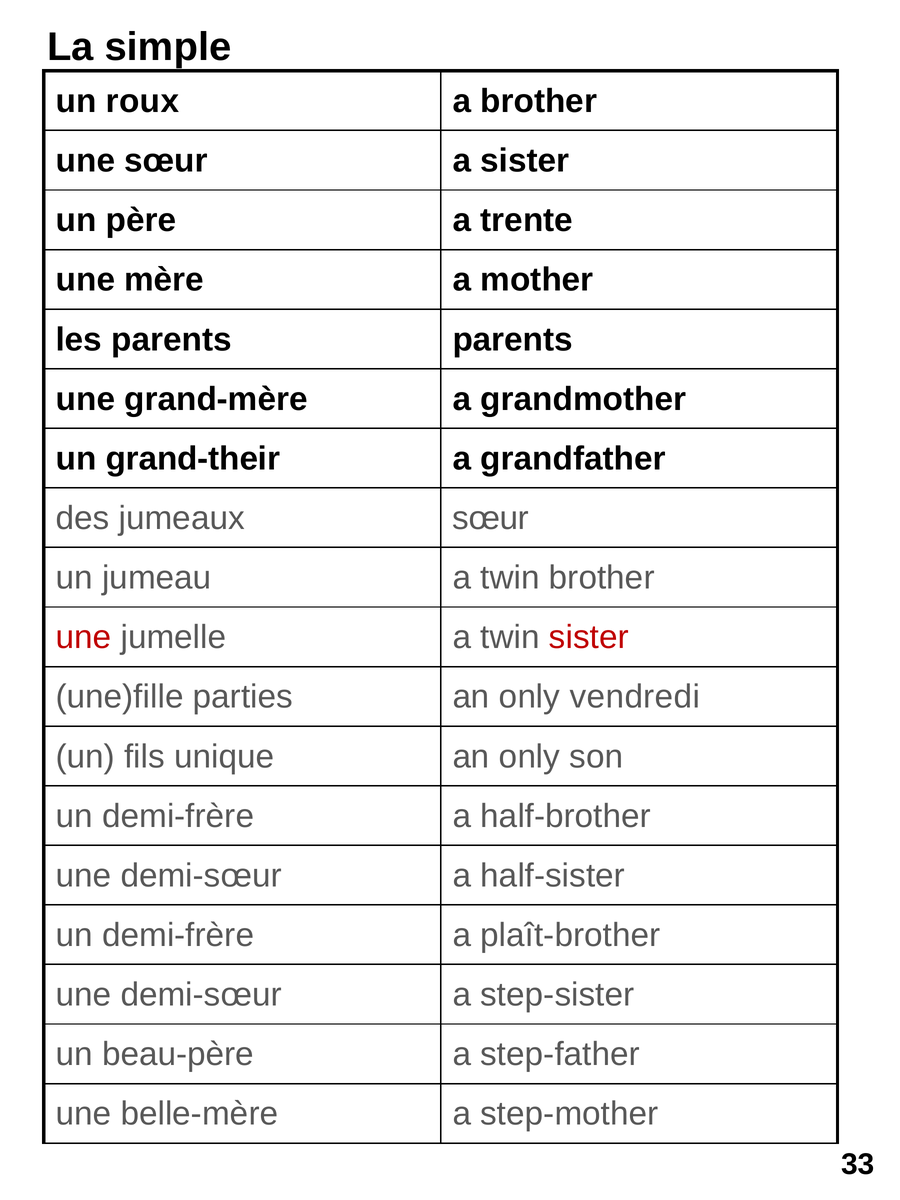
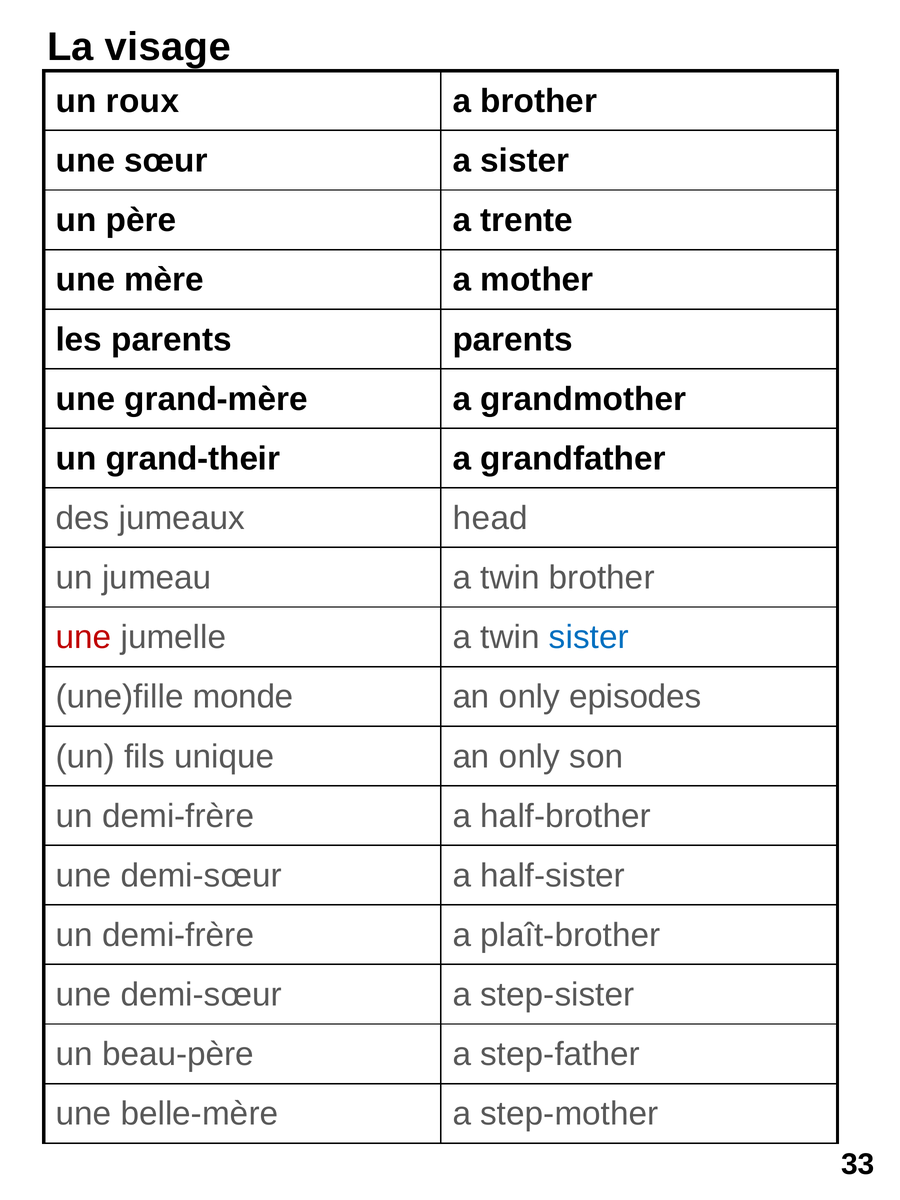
simple: simple -> visage (168, 47)
jumeaux sœur: sœur -> head (490, 518)
sister colour: red -> blue (589, 637)
parties: parties -> monde (243, 697)
vendredi: vendredi -> episodes (635, 697)
